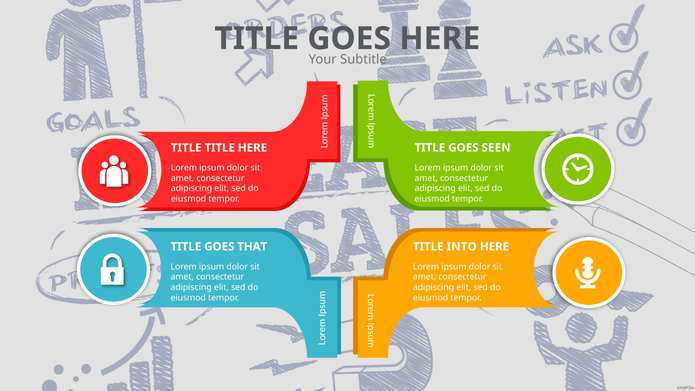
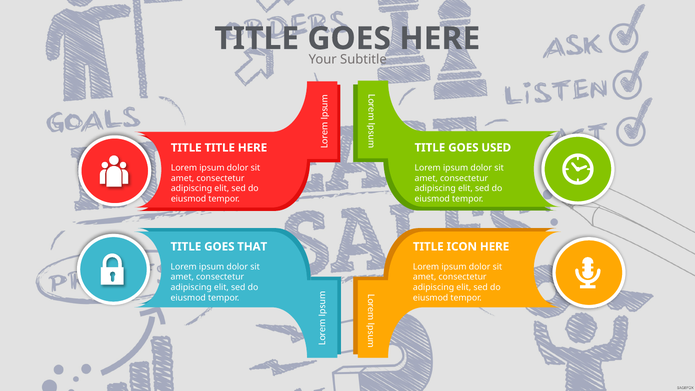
SEEN: SEEN -> USED (496, 148)
INTO: INTO -> ICON (462, 247)
